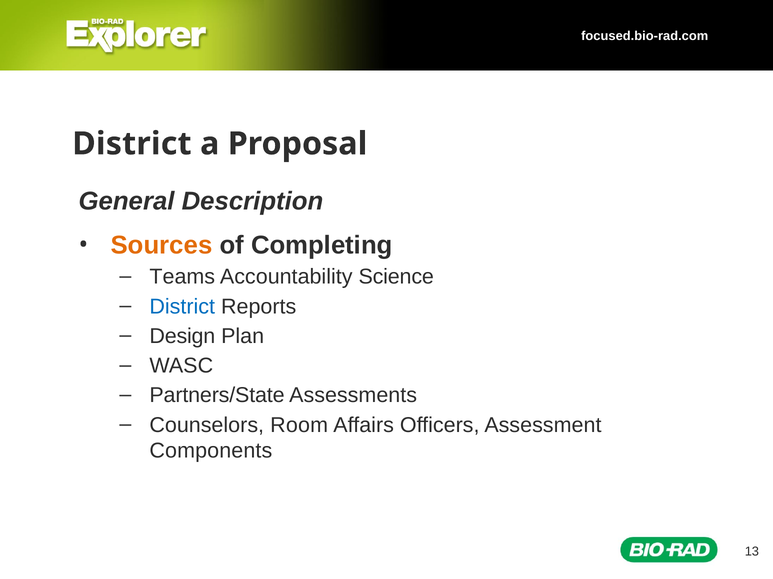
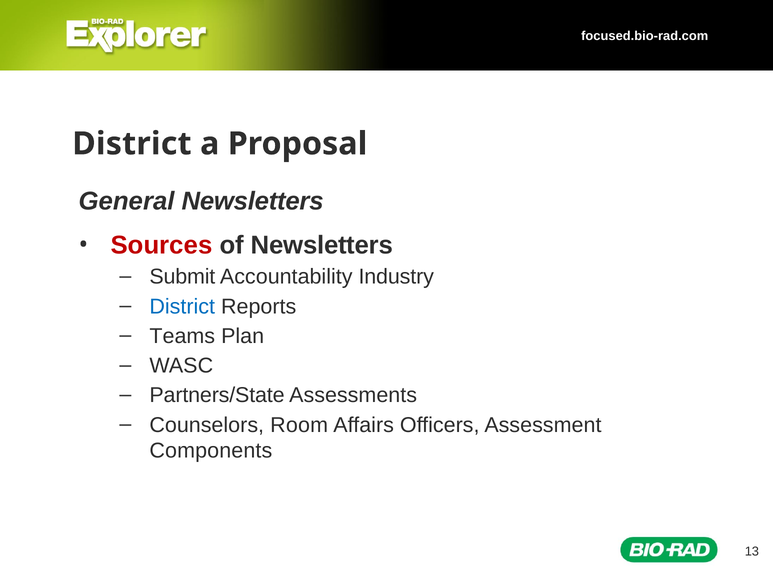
General Description: Description -> Newsletters (253, 202)
Sources colour: orange -> red (162, 245)
of Completing: Completing -> Newsletters (322, 245)
Teams: Teams -> Submit (182, 277)
Science: Science -> Industry (396, 277)
Design: Design -> Teams (182, 337)
